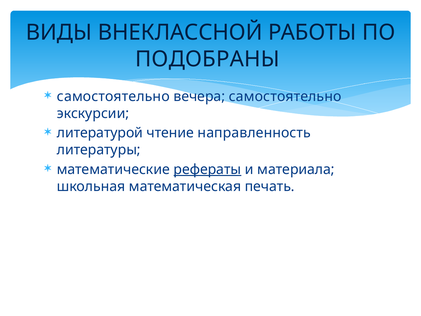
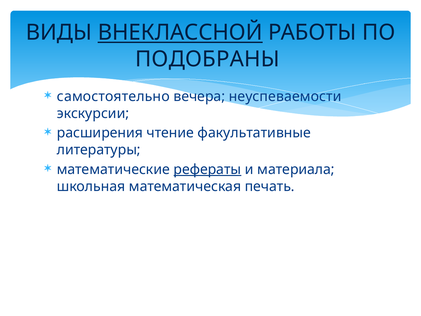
ВНЕКЛАССНОЙ underline: none -> present (180, 33)
вечера самостоятельно: самостоятельно -> неуспеваемости (285, 96)
литературой: литературой -> расширения (100, 133)
направленность: направленность -> факультативные (254, 133)
